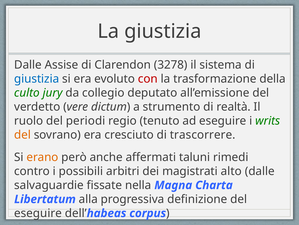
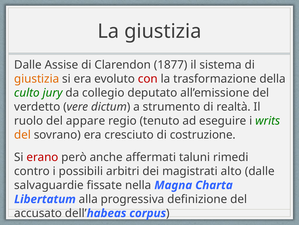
3278: 3278 -> 1877 (171, 65)
giustizia colour: blue -> orange (37, 79)
periodi: periodi -> appare (86, 120)
trascorrere: trascorrere -> costruzione (203, 134)
erano colour: orange -> red (42, 157)
eseguire: eseguire -> accusato (38, 213)
